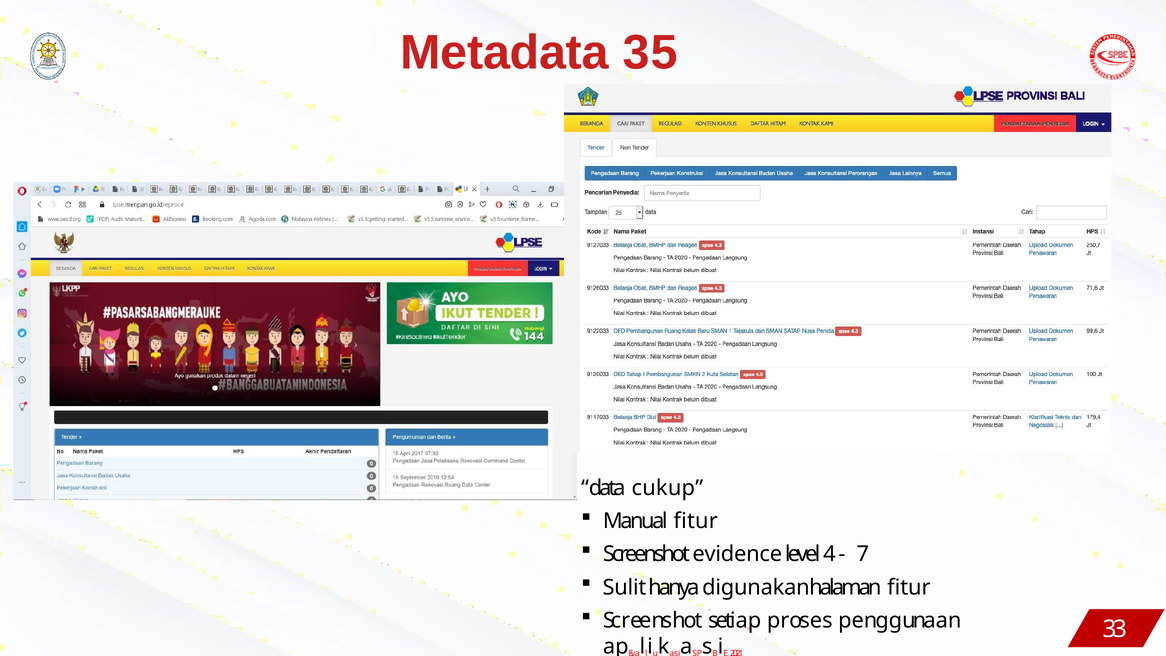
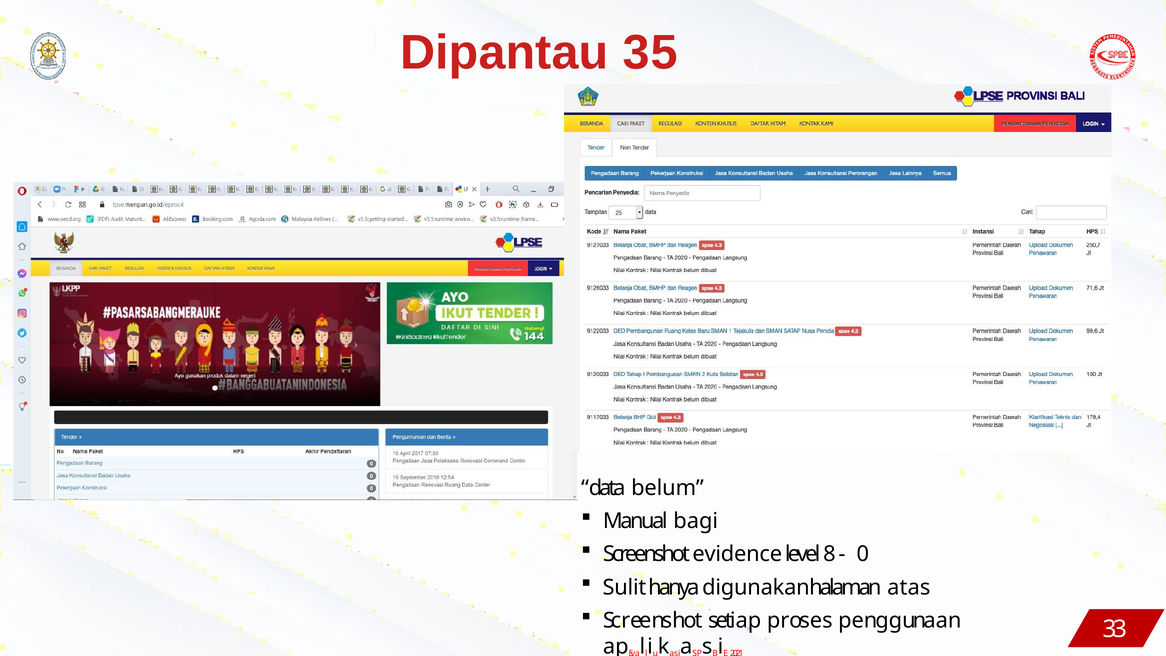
Metadata: Metadata -> Dipantau (504, 53)
cukup: cukup -> belum (667, 488)
Manual fitur: fitur -> bagi (696, 521)
4: 4 -> 8 (829, 554)
7: 7 -> 0 (863, 554)
halaman fitur: fitur -> atas (909, 587)
